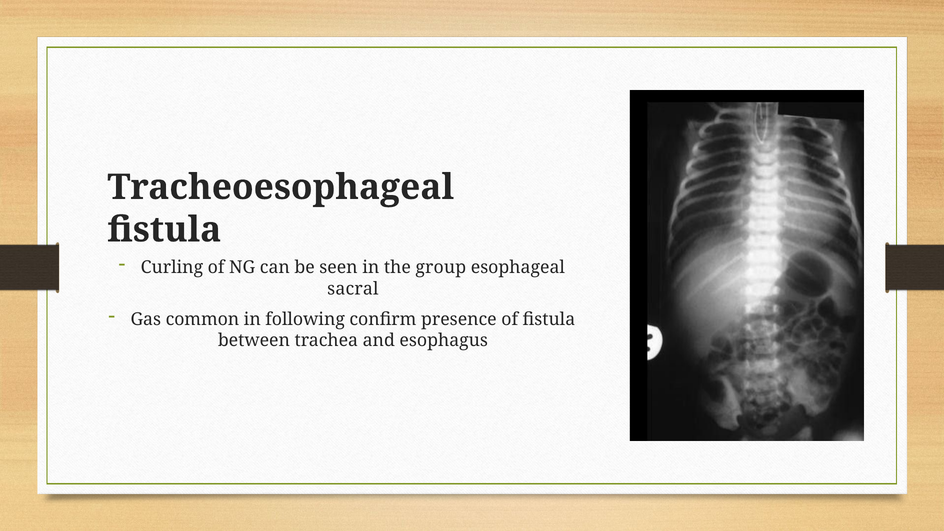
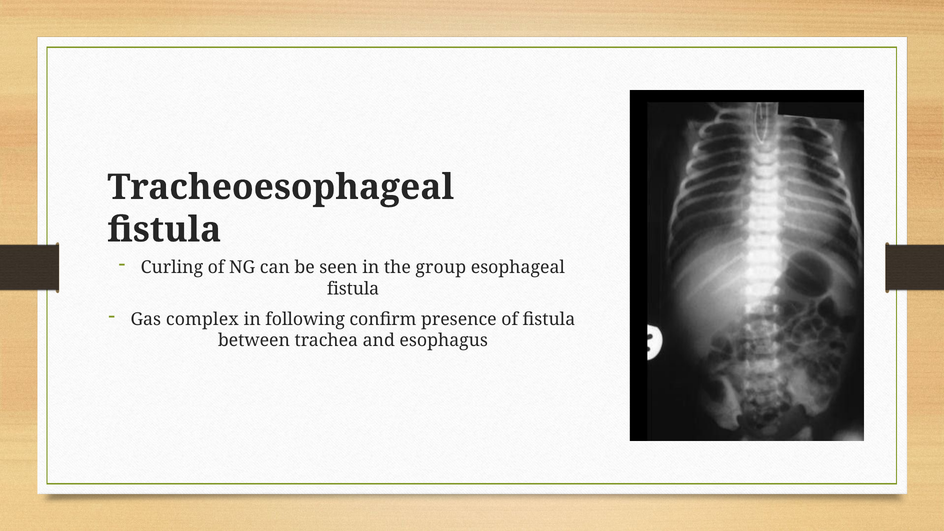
sacral: sacral -> fistula (353, 289)
common: common -> complex (202, 319)
